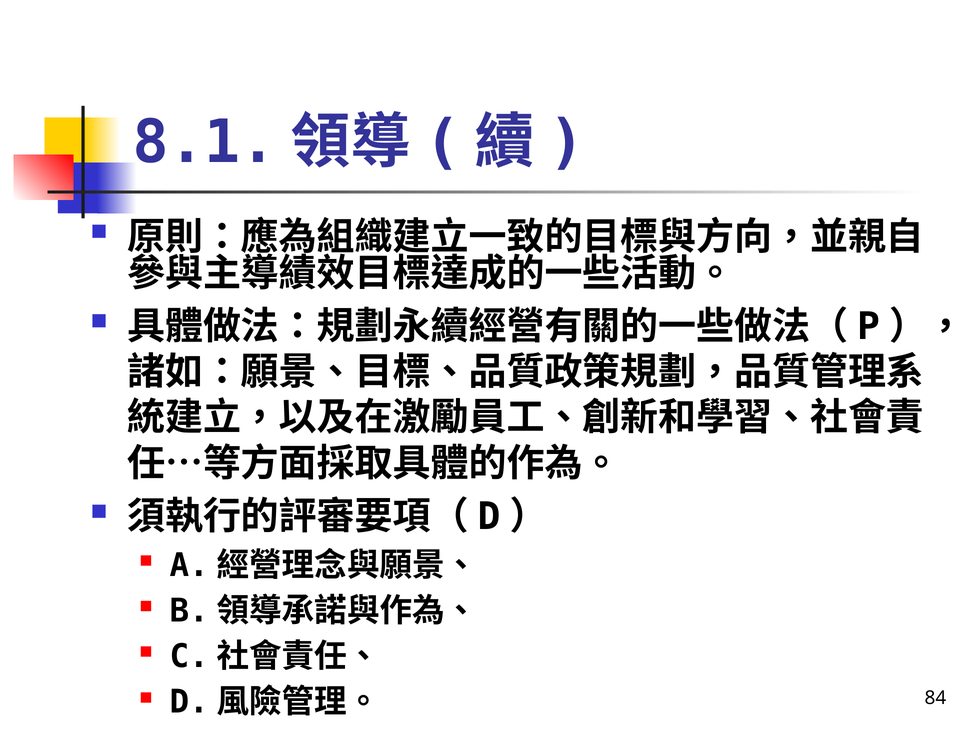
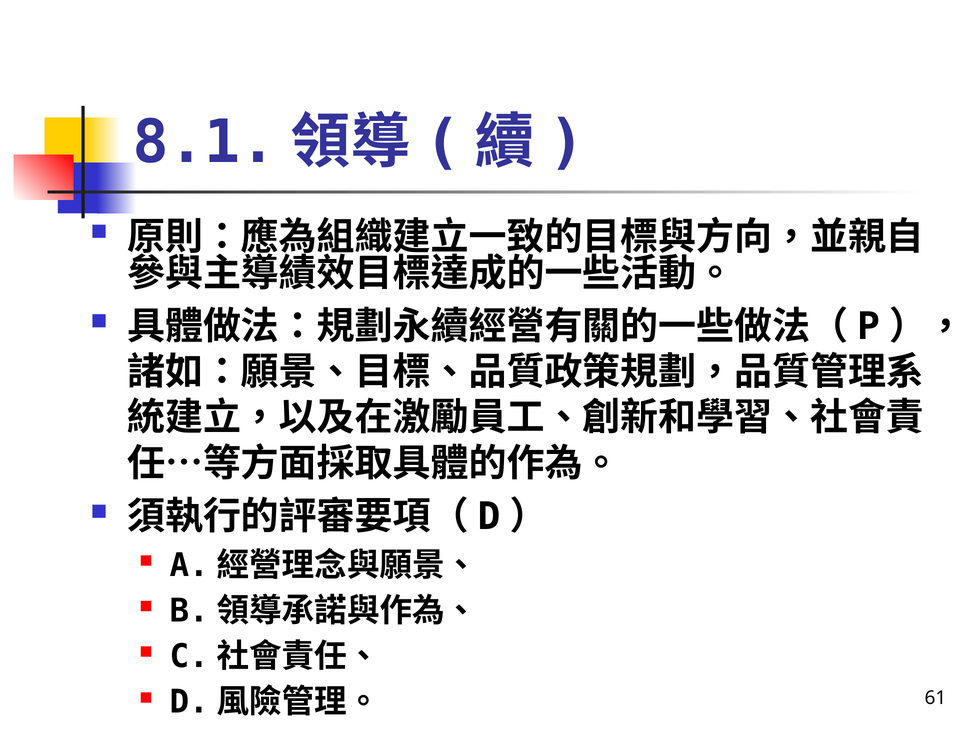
84: 84 -> 61 (935, 698)
